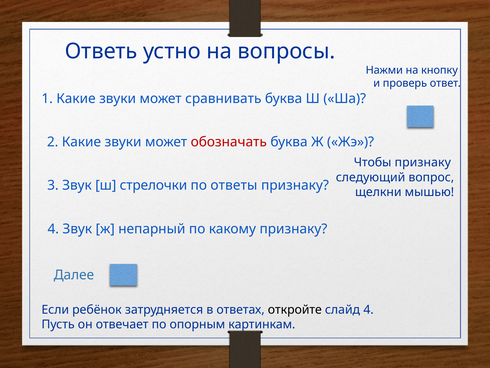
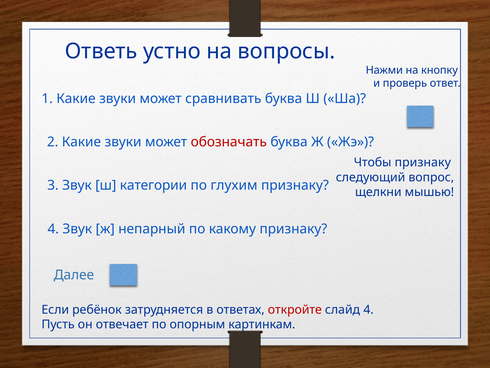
стрелочки: стрелочки -> категории (153, 185)
ответы: ответы -> глухим (234, 185)
откройте colour: black -> red (295, 309)
